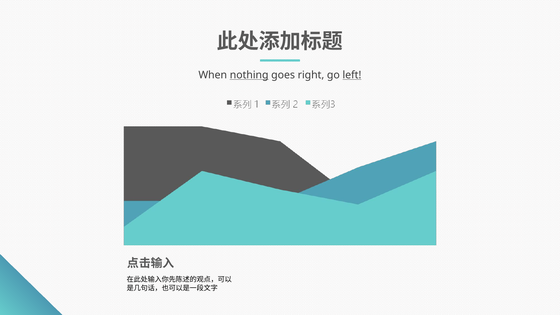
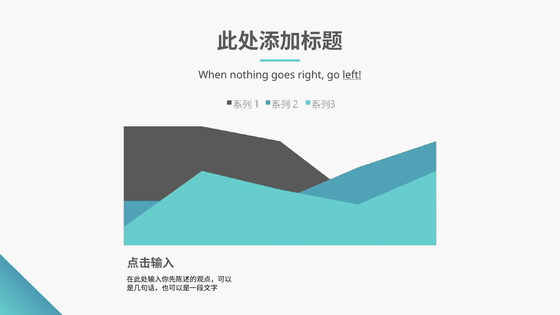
nothing underline: present -> none (249, 75)
